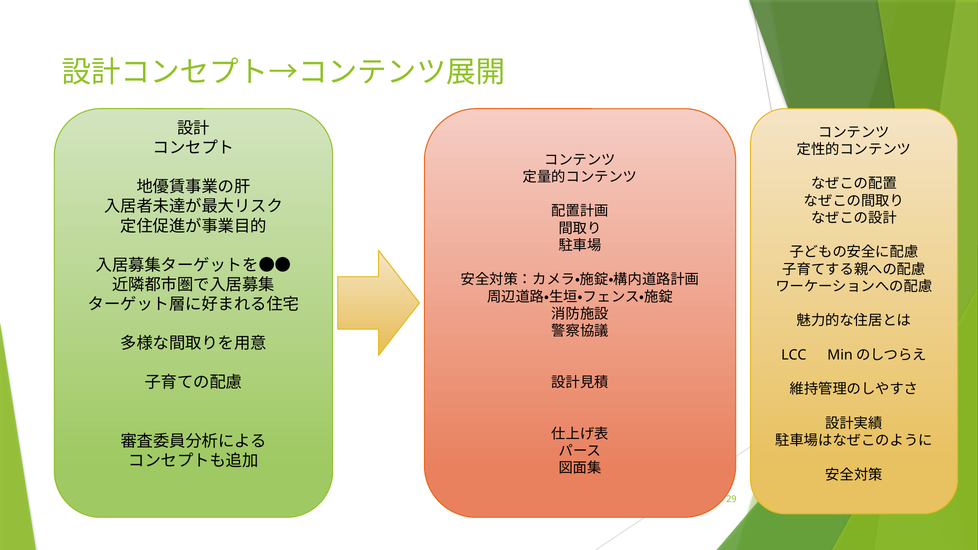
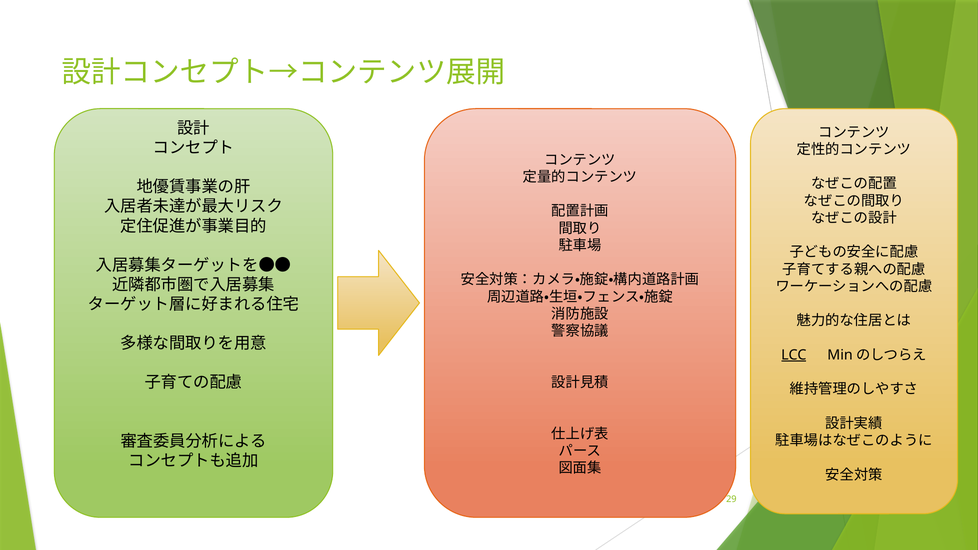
LCC underline: none -> present (794, 355)
